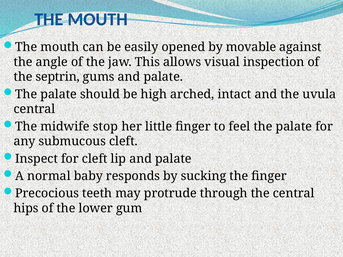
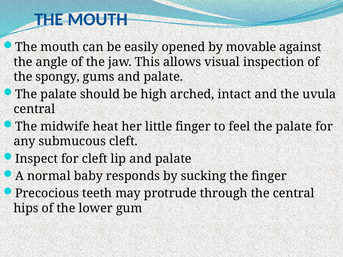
septrin: septrin -> spongy (58, 77)
stop: stop -> heat (106, 127)
